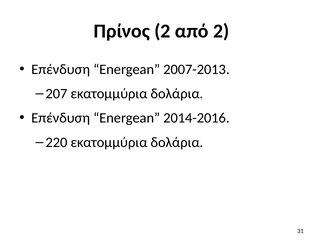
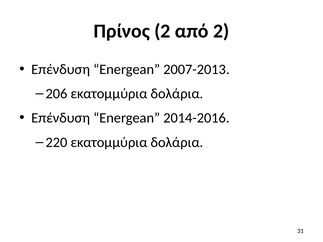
207: 207 -> 206 (57, 94)
